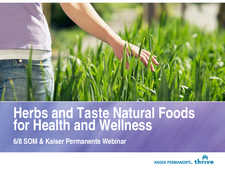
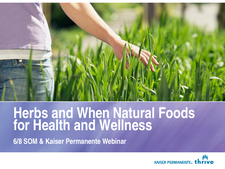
Taste: Taste -> When (93, 113)
